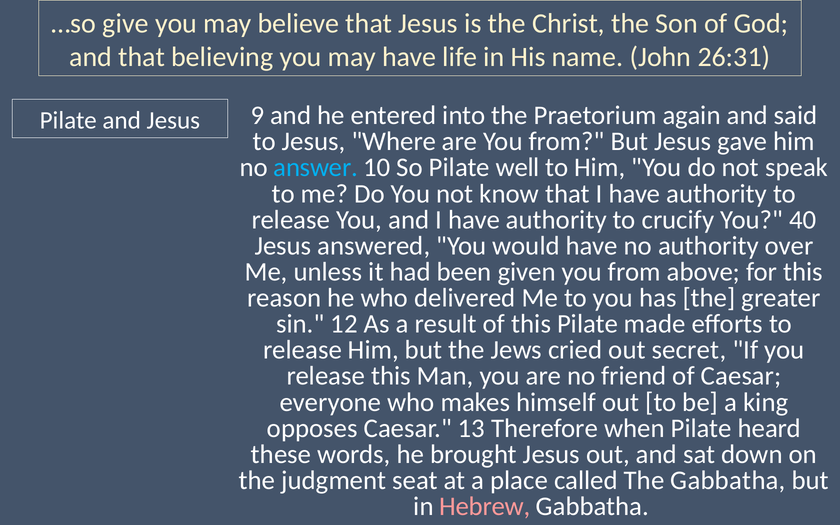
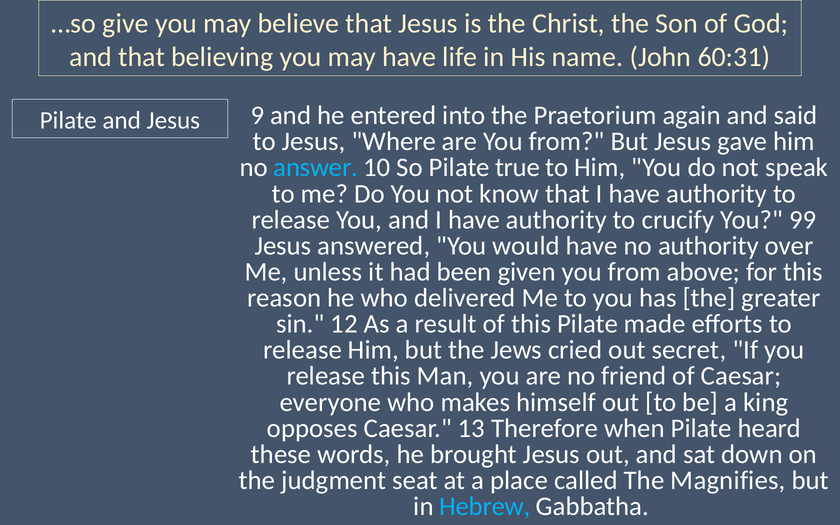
26:31: 26:31 -> 60:31 (734, 57)
well: well -> true (518, 168)
40: 40 -> 99 (803, 220)
The Gabbatha: Gabbatha -> Magnifies (728, 480)
Hebrew colour: pink -> light blue (485, 506)
